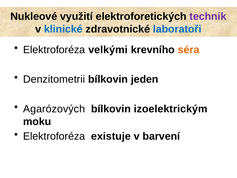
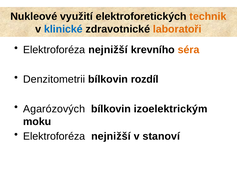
technik colour: purple -> orange (208, 16)
laboratoři colour: blue -> orange (177, 29)
velkými: velkými -> nejnižší (108, 50)
jeden: jeden -> rozdíl (145, 79)
existuje: existuje -> nejnižší (111, 136)
barvení: barvení -> stanoví (161, 136)
